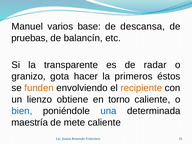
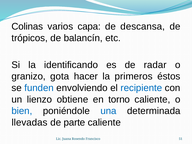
Manuel: Manuel -> Colinas (27, 26)
base: base -> capa (89, 26)
pruebas: pruebas -> trópicos (30, 38)
transparente: transparente -> identificando (71, 65)
funden colour: orange -> blue (39, 88)
recipiente colour: orange -> blue (141, 88)
maestría: maestría -> llevadas (30, 122)
mete: mete -> parte (74, 122)
